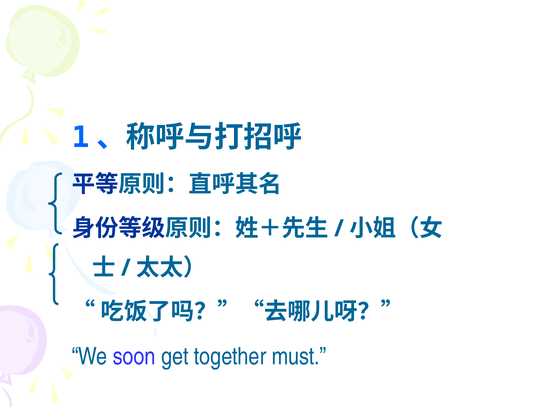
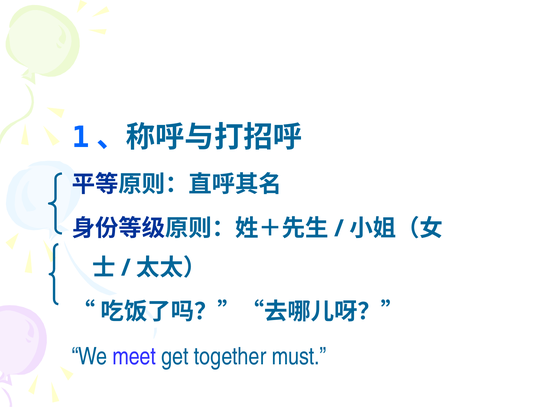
soon: soon -> meet (134, 357)
